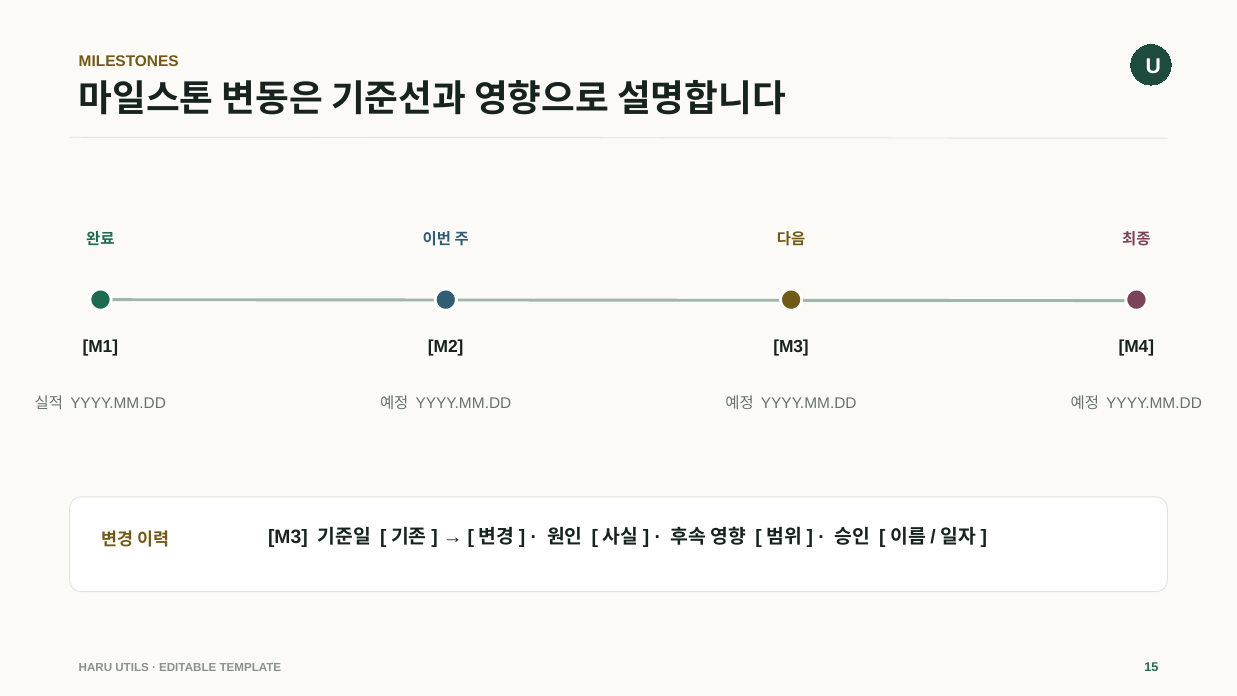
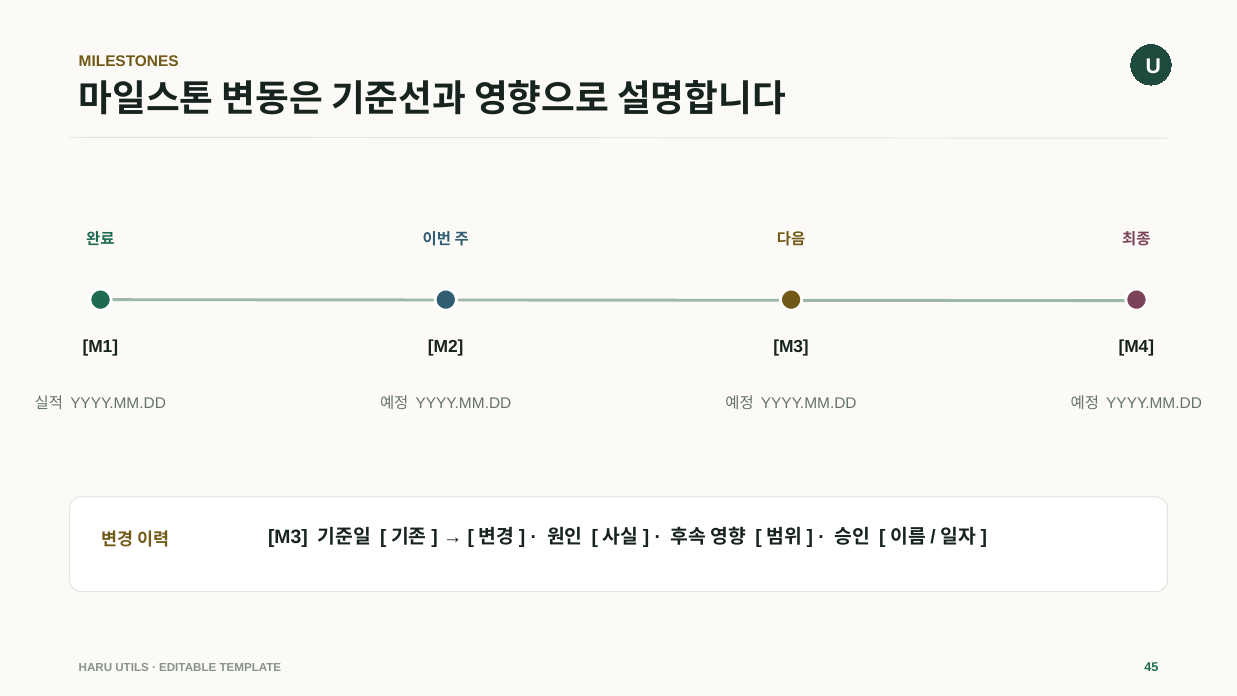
15: 15 -> 45 (1151, 668)
